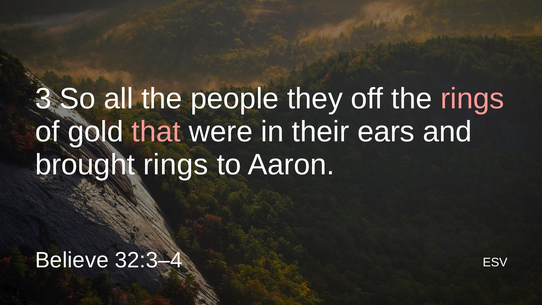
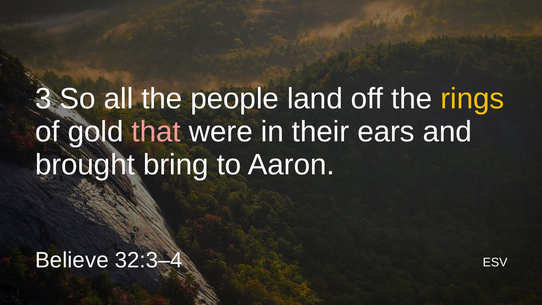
they: they -> land (315, 99)
rings colour: pink -> yellow (472, 99)
brought rings: rings -> bring (176, 165)
